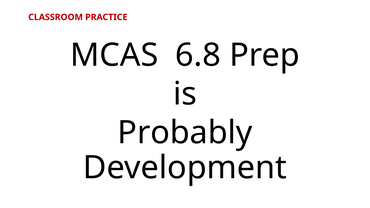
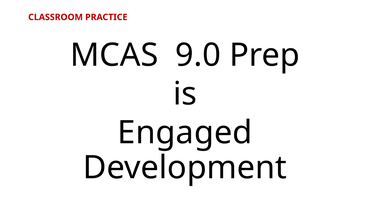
6.8: 6.8 -> 9.0 (198, 55)
Probably: Probably -> Engaged (185, 133)
